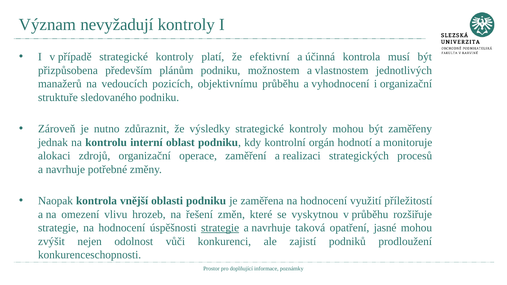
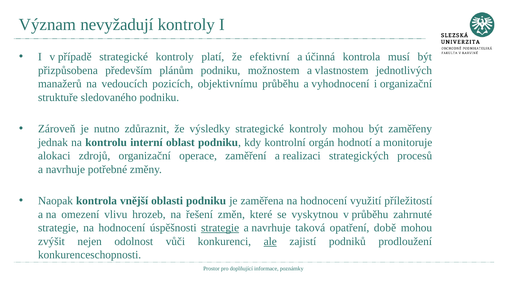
rozšiřuje: rozšiřuje -> zahrnuté (413, 215)
jasné: jasné -> době (385, 228)
ale underline: none -> present (270, 242)
